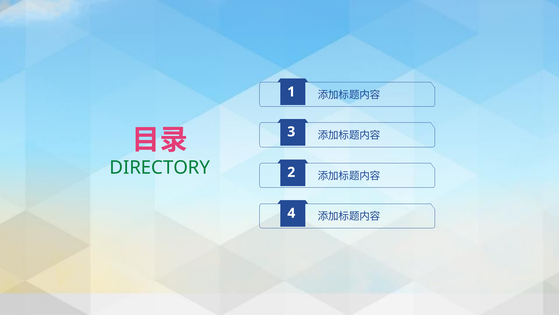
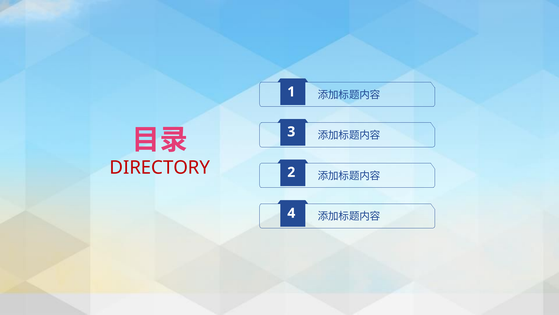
DIRECTORY colour: green -> red (160, 167)
